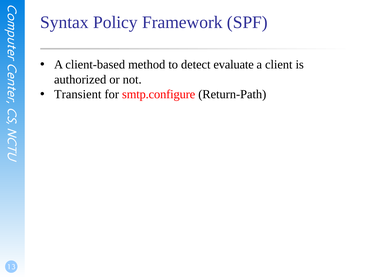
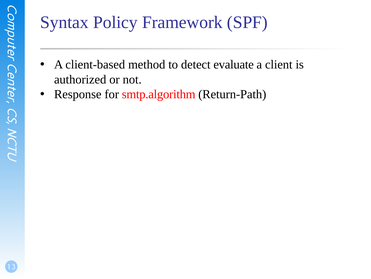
Transient: Transient -> Response (78, 94)
smtp.configure: smtp.configure -> smtp.algorithm (159, 94)
